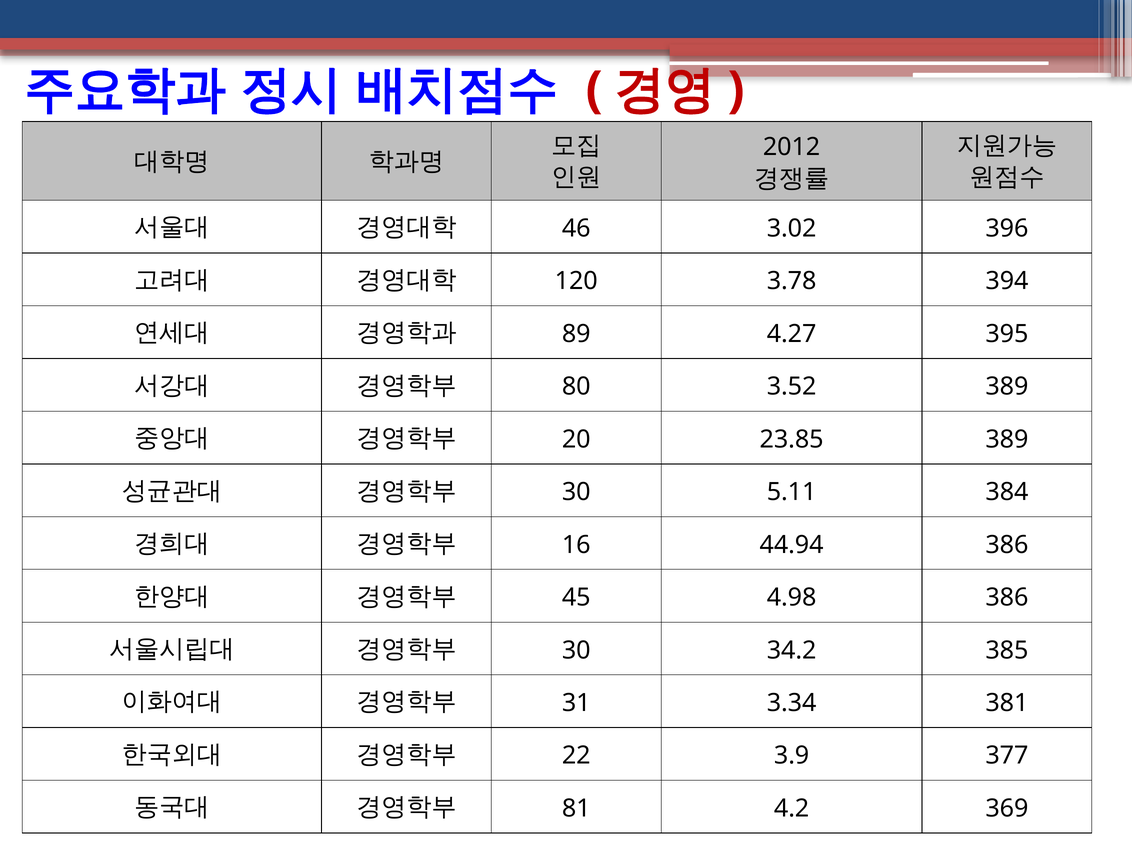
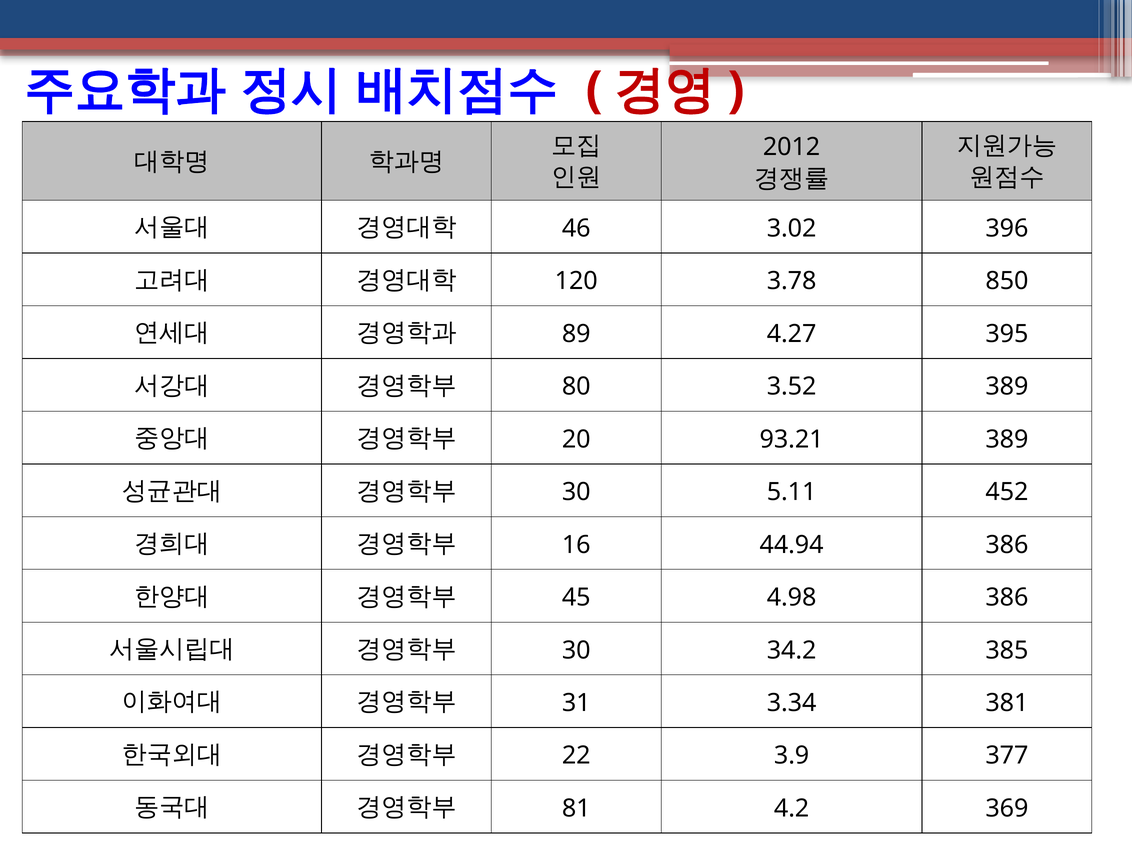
394: 394 -> 850 (1007, 281)
23.85: 23.85 -> 93.21 (792, 439)
384: 384 -> 452 (1007, 492)
